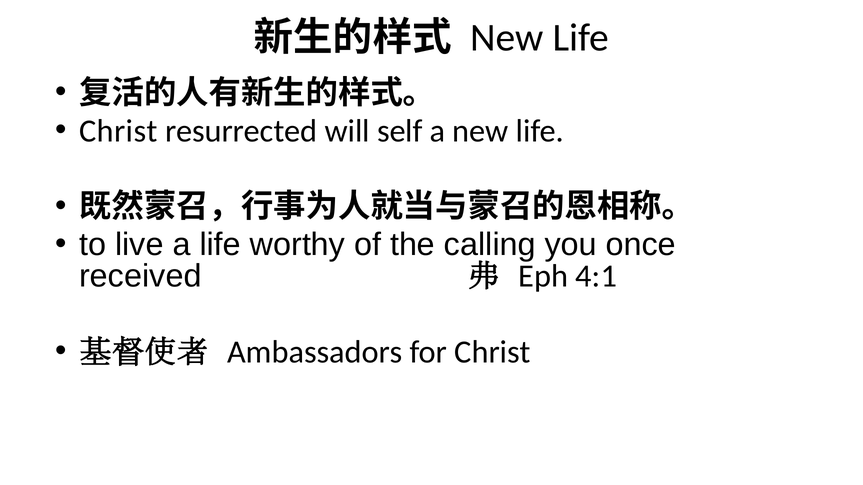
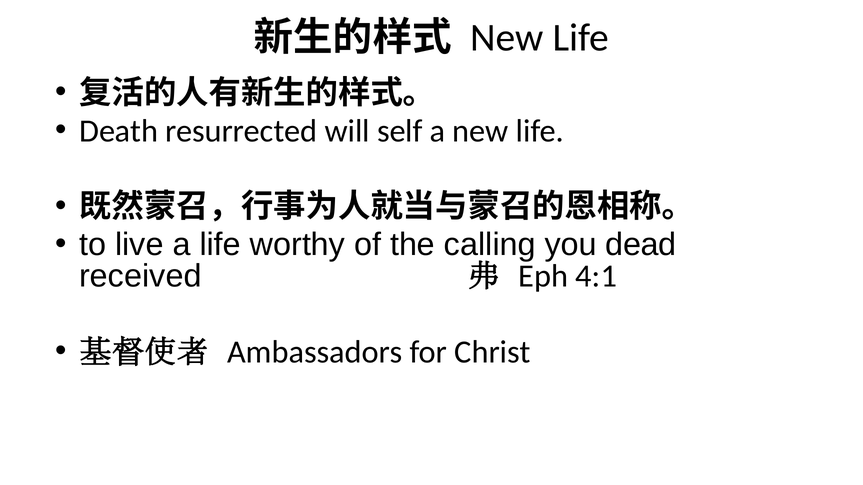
Christ: Christ -> Death (119, 131)
once: once -> dead (641, 245)
